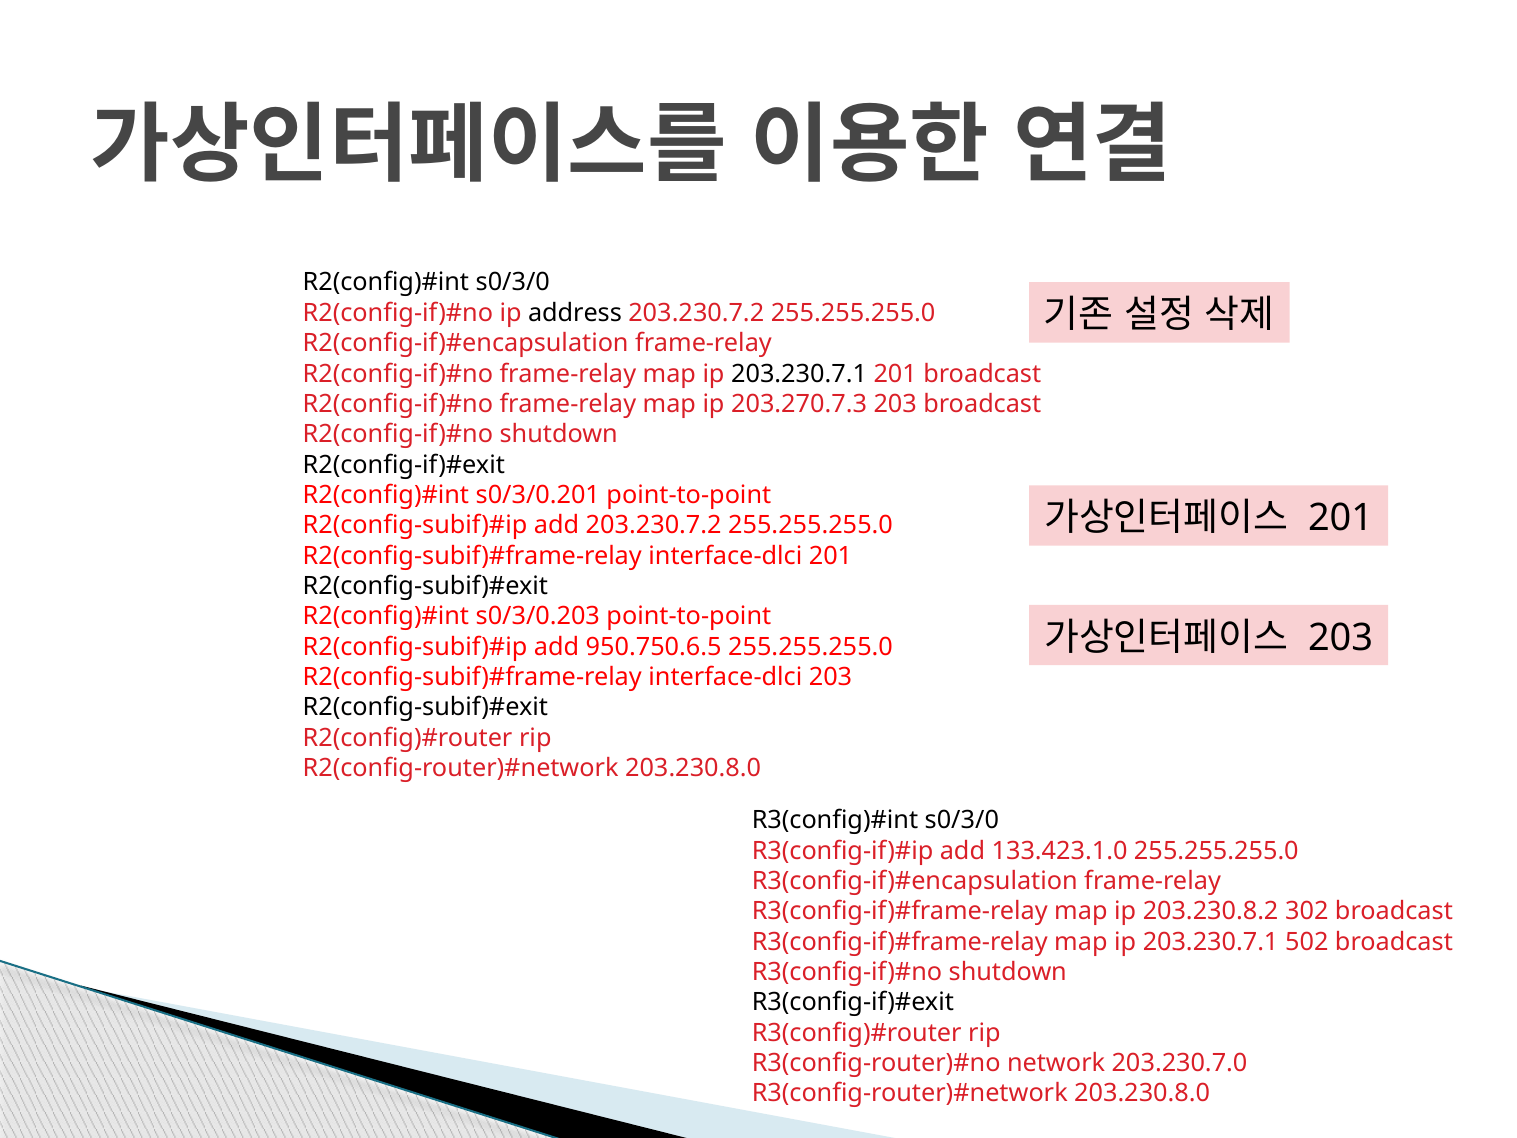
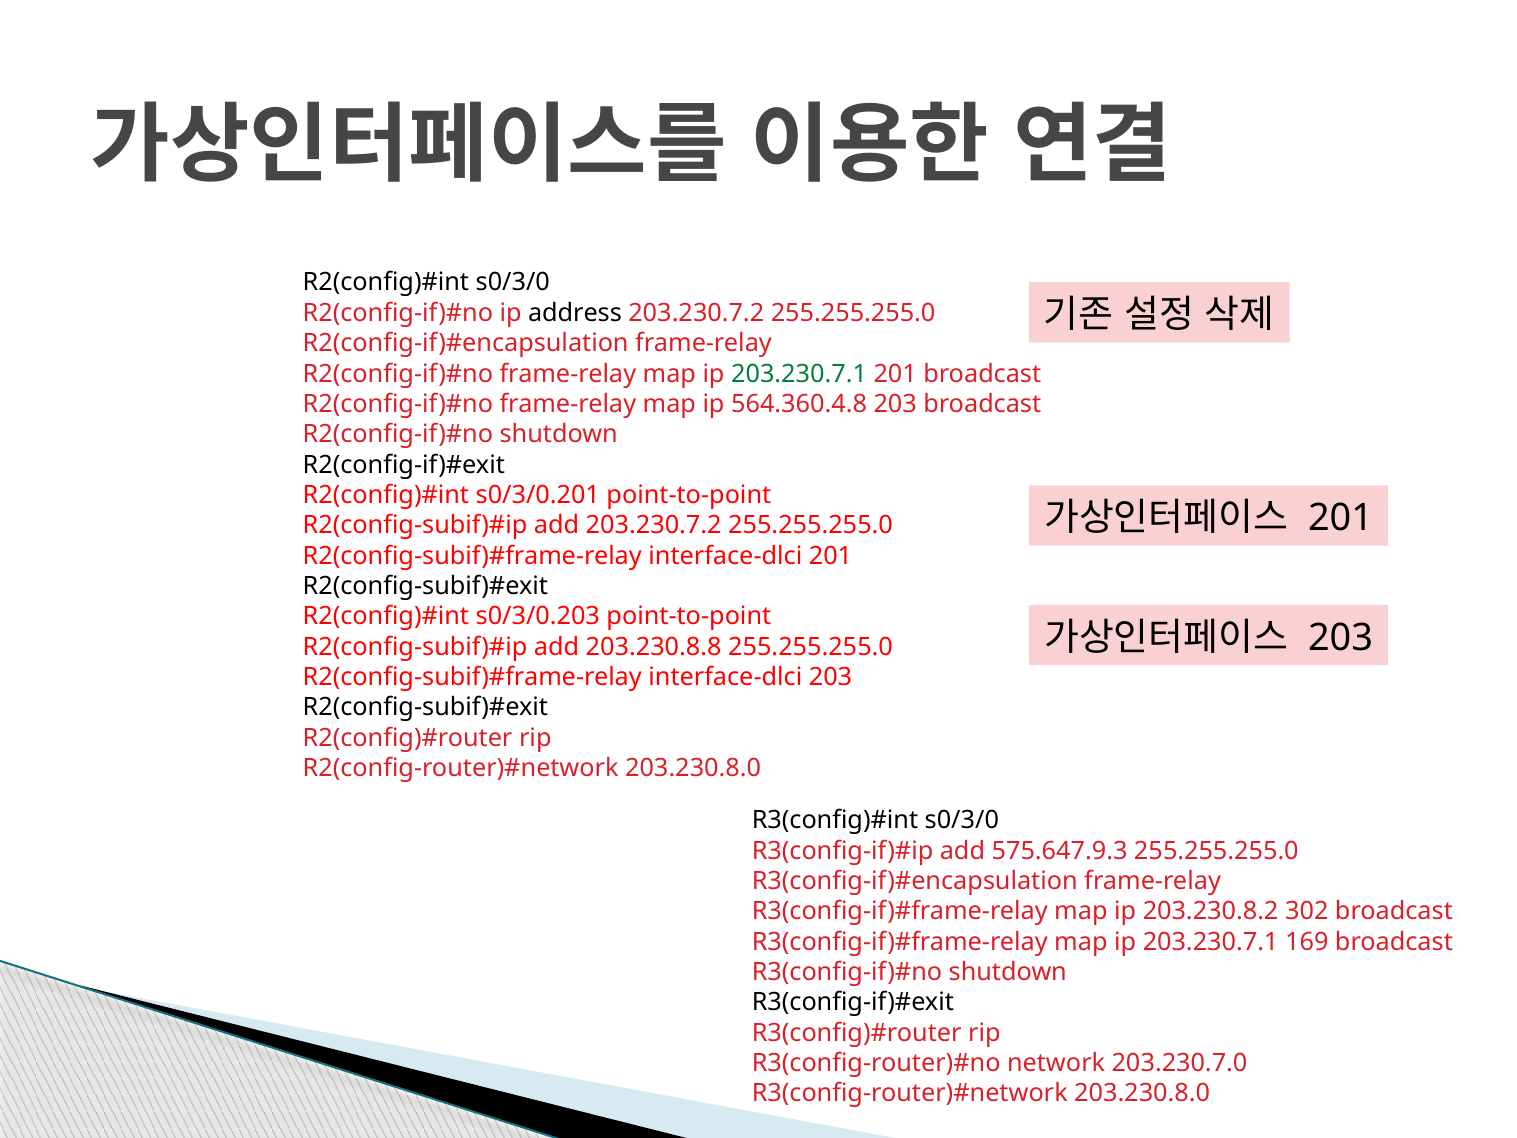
203.230.7.1 colour: black -> green (799, 374)
203.270.7.3: 203.270.7.3 -> 564.360.4.8 (799, 404)
950.750.6.5: 950.750.6.5 -> 203.230.8.8 (654, 647)
133.423.1.0: 133.423.1.0 -> 575.647.9.3 (1060, 850)
502: 502 -> 169 (1307, 942)
